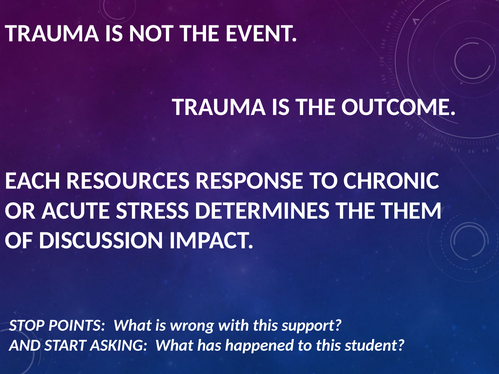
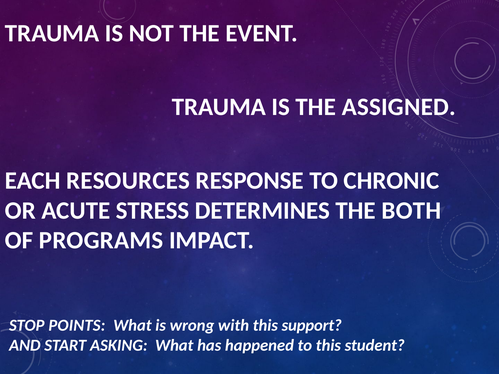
OUTCOME: OUTCOME -> ASSIGNED (399, 107)
THEM: THEM -> BOTH (411, 211)
DISCUSSION: DISCUSSION -> PROGRAMS (101, 241)
